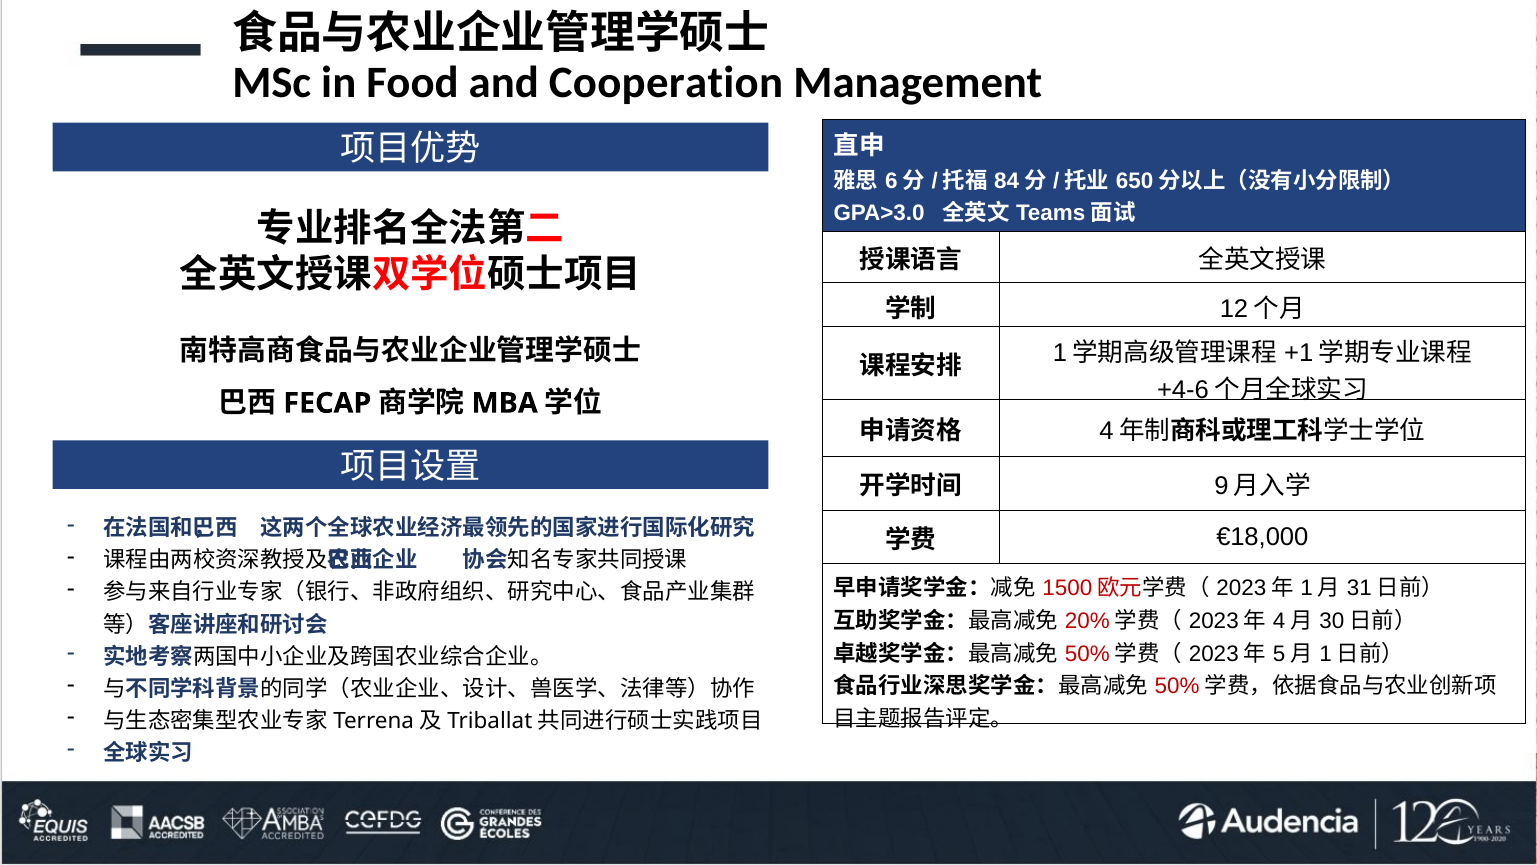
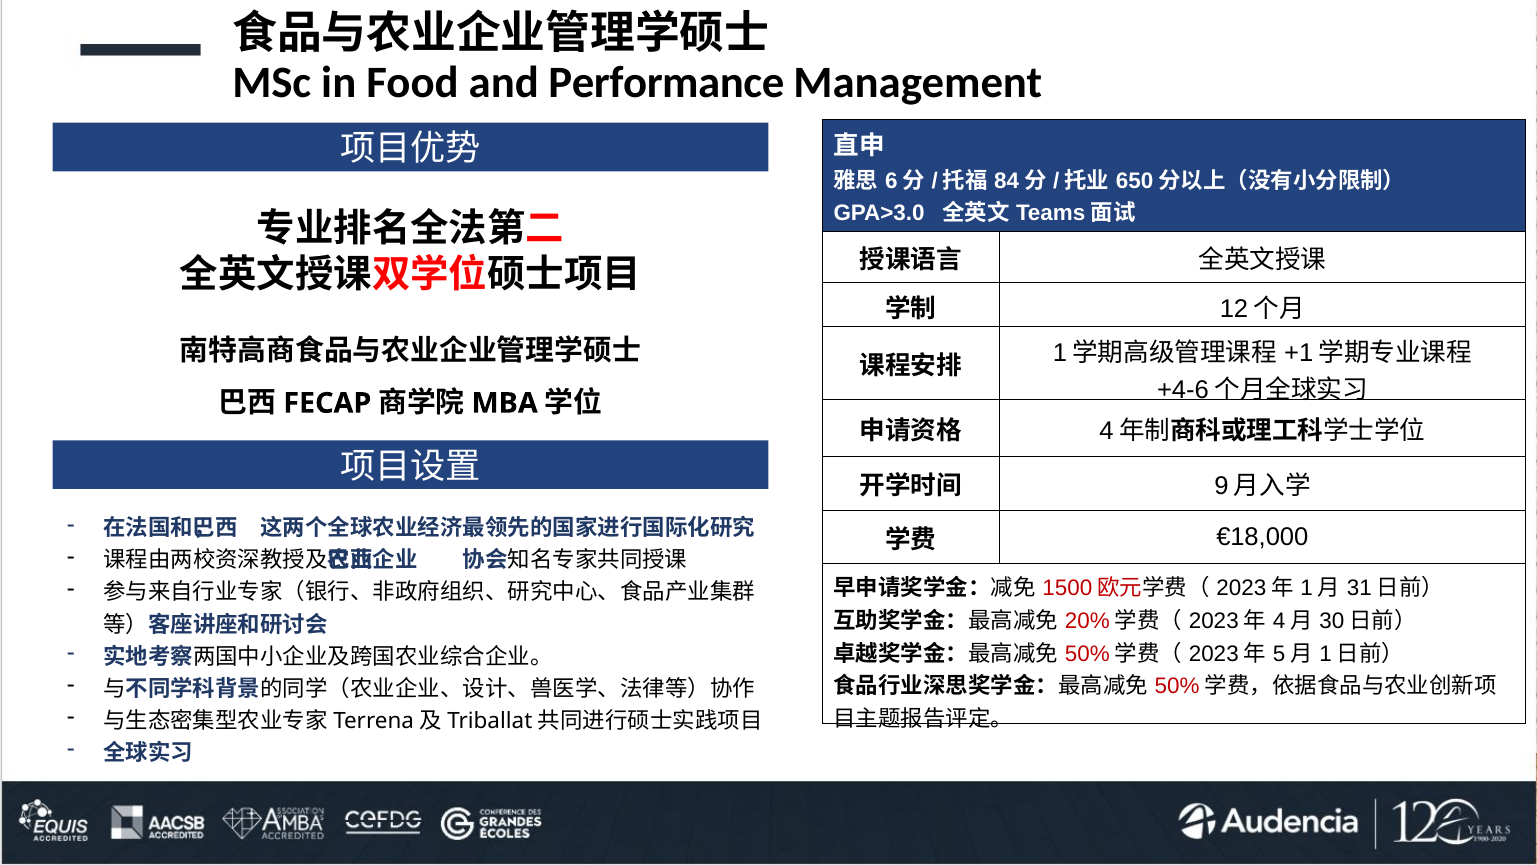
Cooperation: Cooperation -> Performance (666, 83)
